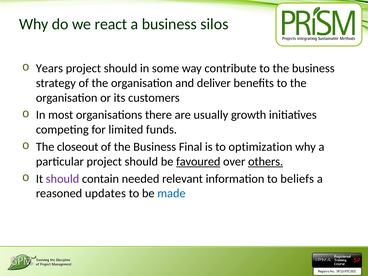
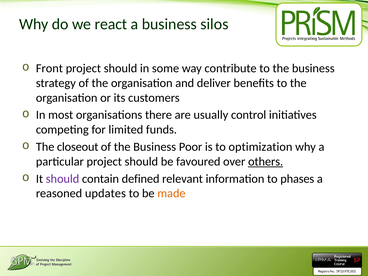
Years: Years -> Front (49, 68)
growth: growth -> control (249, 115)
Final: Final -> Poor (191, 147)
favoured underline: present -> none (198, 162)
needed: needed -> defined (141, 179)
beliefs: beliefs -> phases (297, 179)
made colour: blue -> orange (171, 193)
